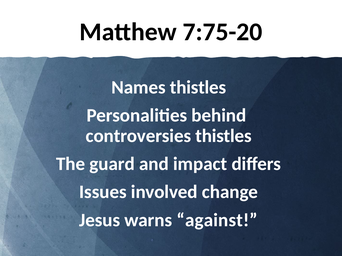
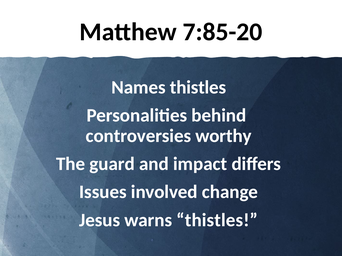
7:75-20: 7:75-20 -> 7:85-20 (222, 32)
controversies thistles: thistles -> worthy (223, 136)
warns against: against -> thistles (217, 220)
